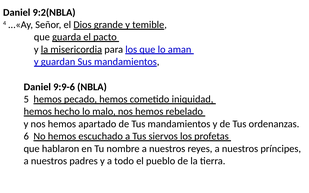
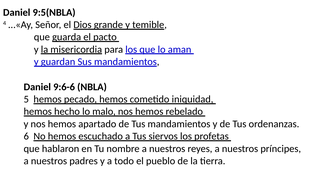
9:2(NBLA: 9:2(NBLA -> 9:5(NBLA (54, 12)
9:9-6: 9:9-6 -> 9:6-6 (64, 87)
